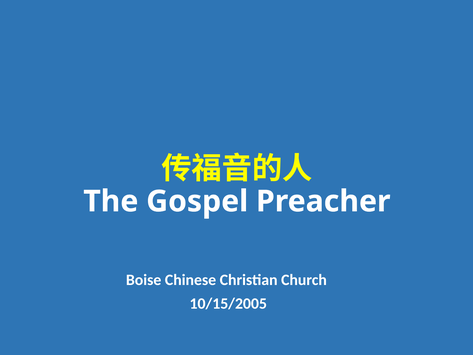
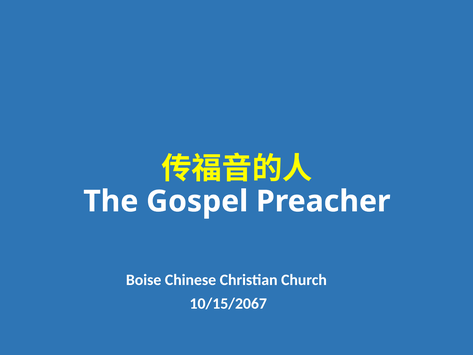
10/15/2005: 10/15/2005 -> 10/15/2067 (228, 303)
